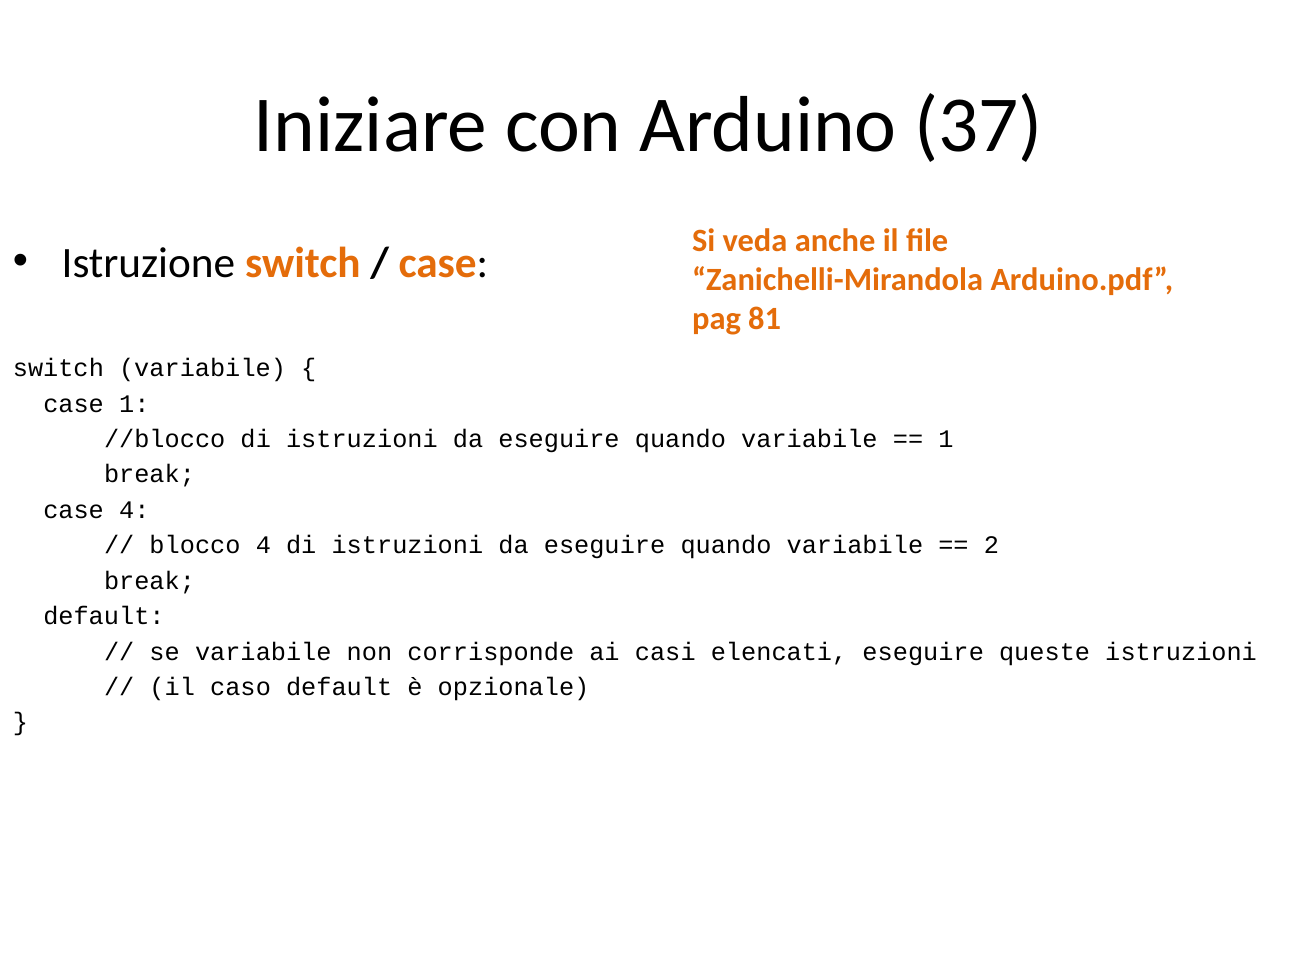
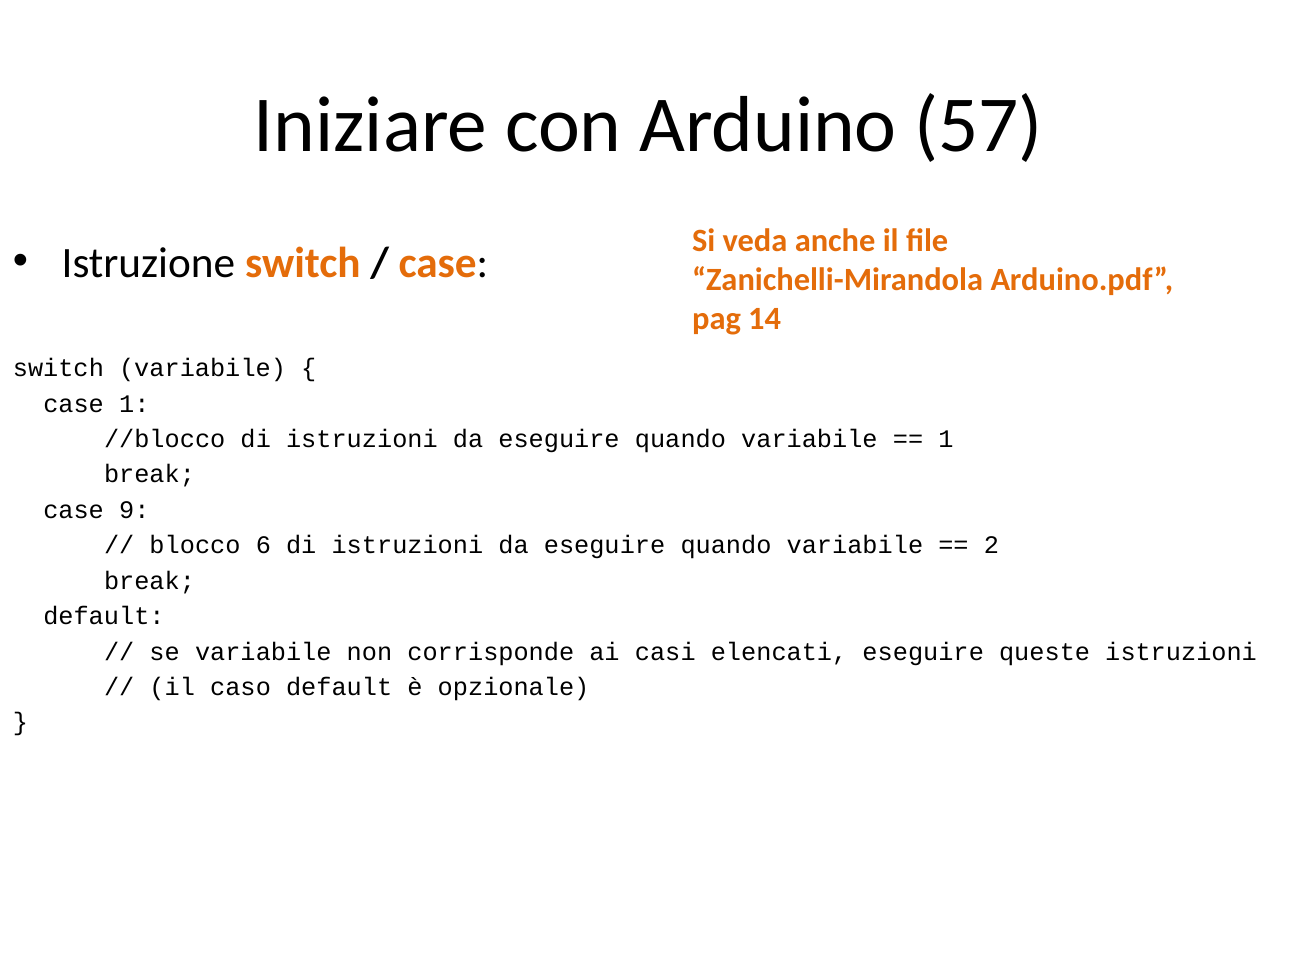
37: 37 -> 57 (979, 126)
81: 81 -> 14 (765, 319)
case 4: 4 -> 9 (134, 510)
blocco 4: 4 -> 6 (263, 545)
